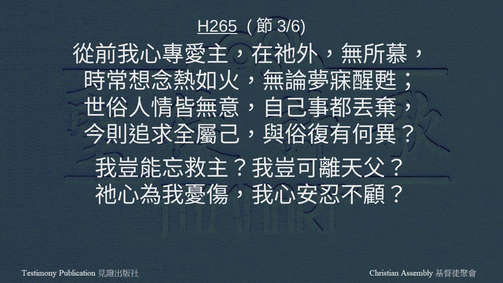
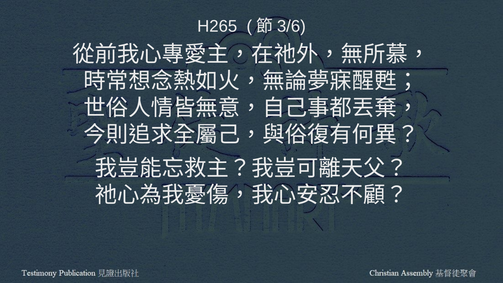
H265 underline: present -> none (217, 26)
